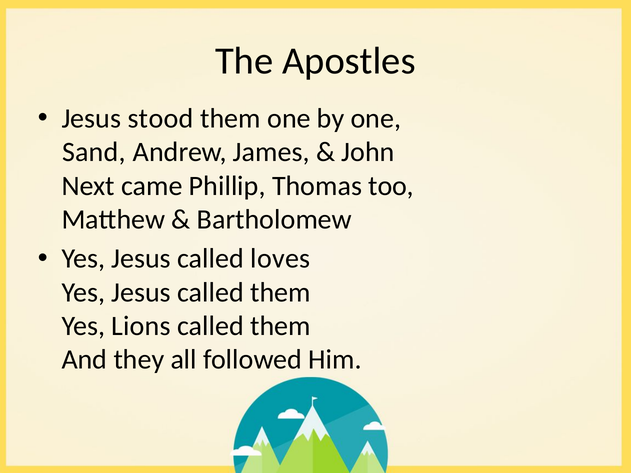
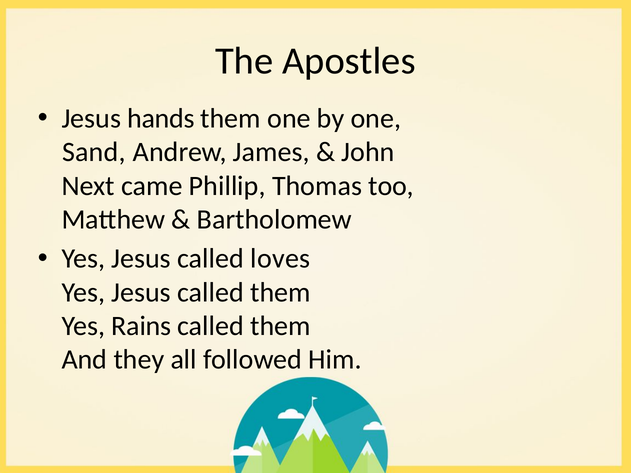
stood: stood -> hands (161, 119)
Lions: Lions -> Rains (141, 326)
